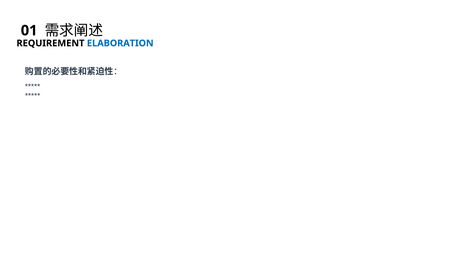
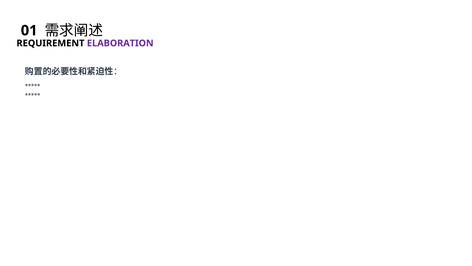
ELABORATION colour: blue -> purple (120, 43)
